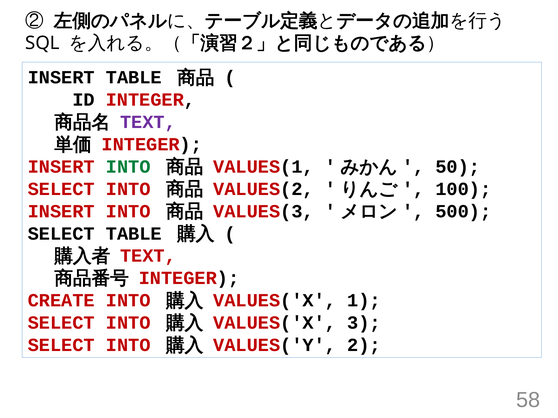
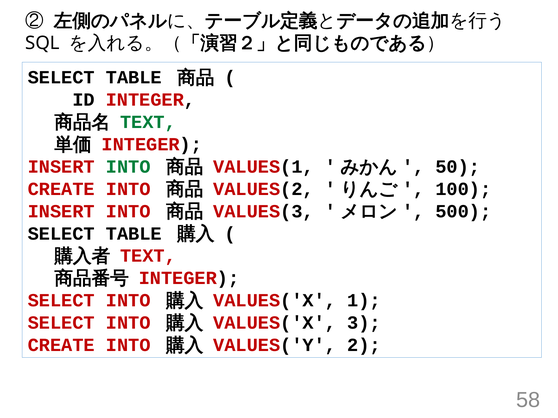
INSERT: INSERT -> SELECT (61, 78)
TEXT colour: purple -> green (148, 122)
SELECT: SELECT -> CREATE (61, 189)
CREATE: CREATE -> SELECT (61, 301)
SELECT: SELECT -> CREATE (61, 345)
